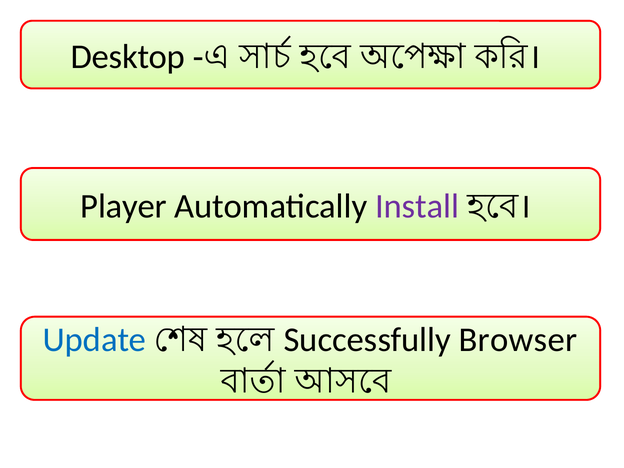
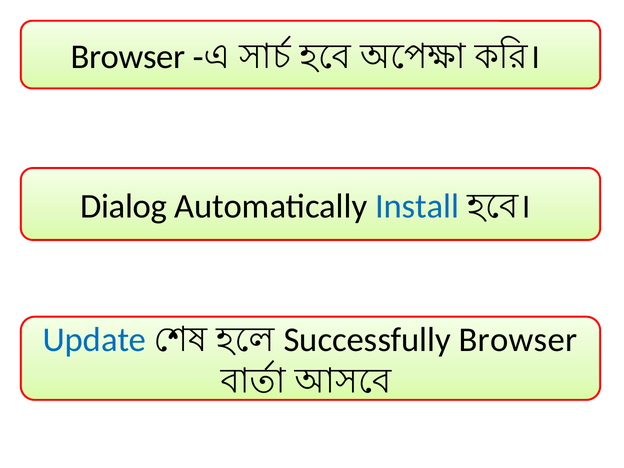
Desktop: Desktop -> Browser (128, 57)
Player: Player -> Dialog (124, 206)
Install colour: purple -> blue (417, 206)
